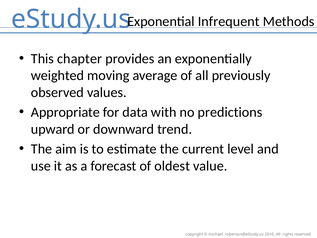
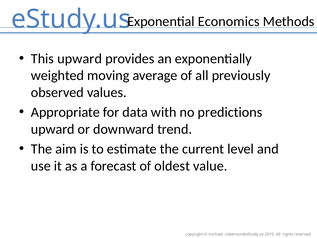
Infrequent: Infrequent -> Economics (229, 22)
This chapter: chapter -> upward (80, 59)
